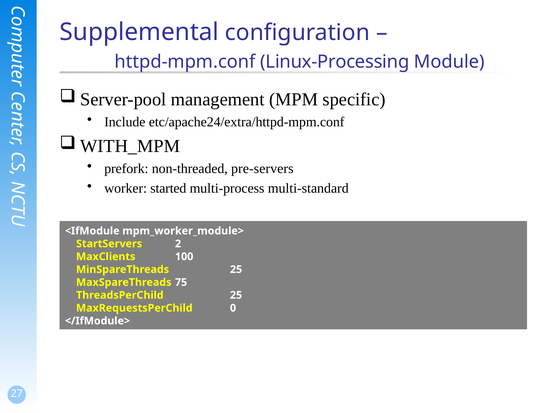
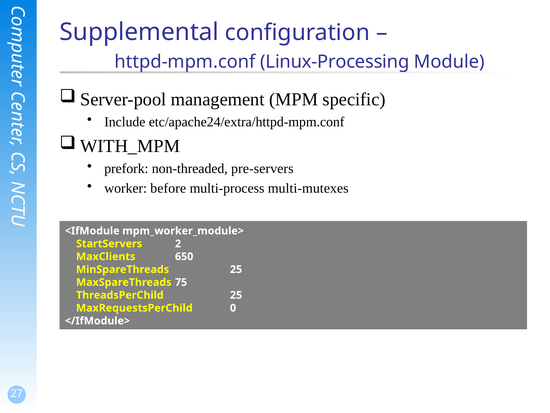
started: started -> before (168, 188)
multi-standard: multi-standard -> multi-mutexes (308, 188)
100: 100 -> 650 (184, 256)
